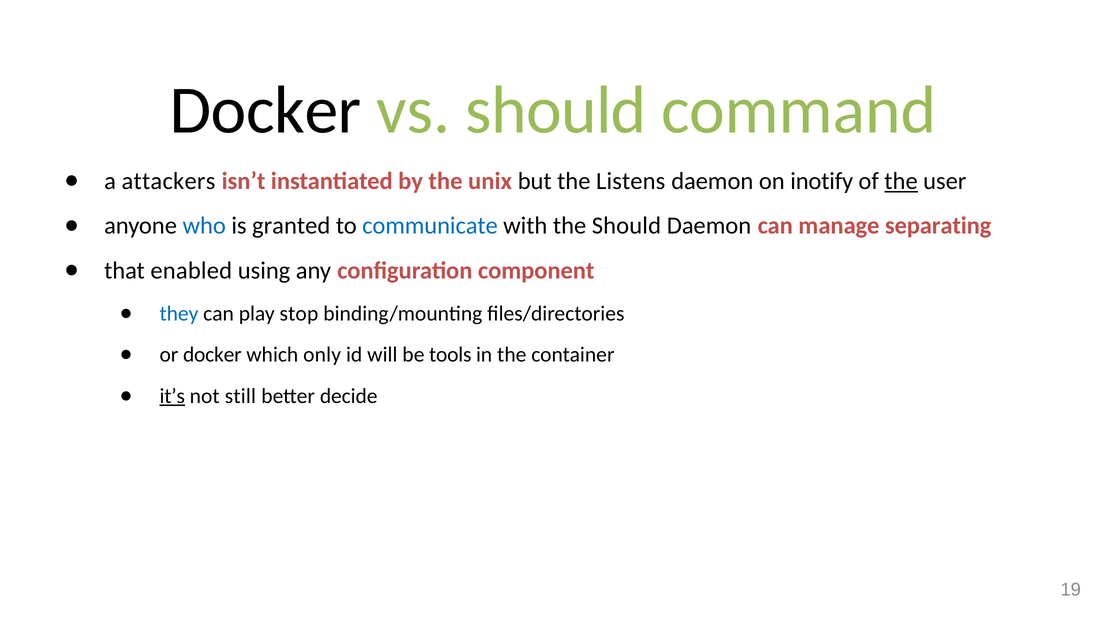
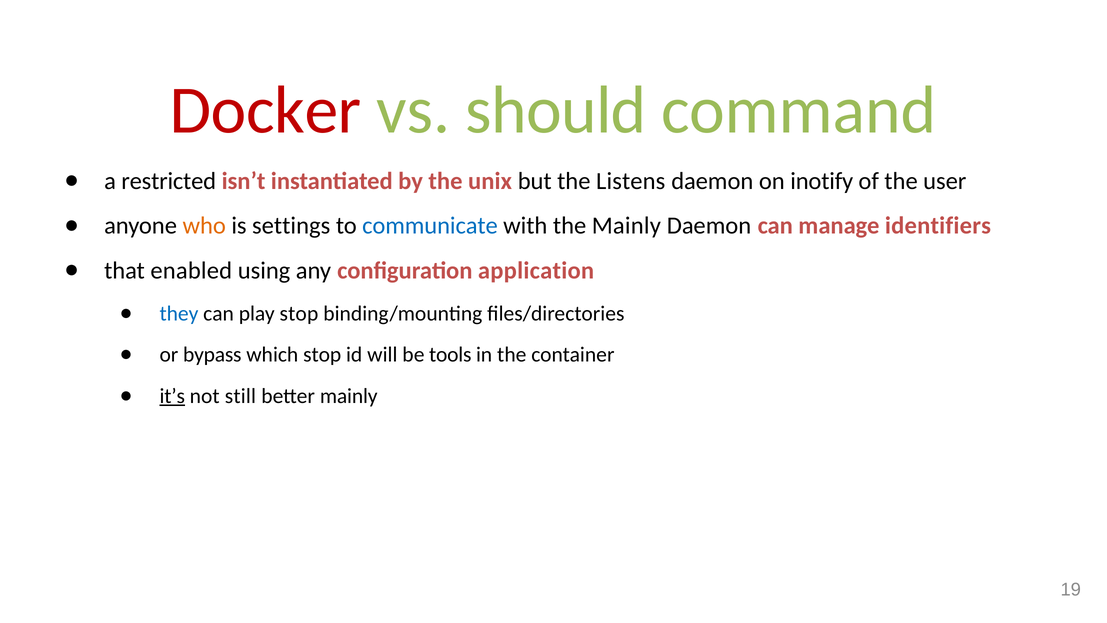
Docker colour: black -> red (266, 110)
attackers: attackers -> restricted (169, 181)
the underline: present -> none (901, 181)
who colour: blue -> orange (204, 226)
granted: granted -> settings (291, 226)
the Should: Should -> Mainly (626, 226)
separating: separating -> identifiers (938, 226)
component: component -> application (536, 271)
or docker: docker -> bypass (212, 355)
which only: only -> stop (322, 355)
better decide: decide -> mainly (349, 396)
